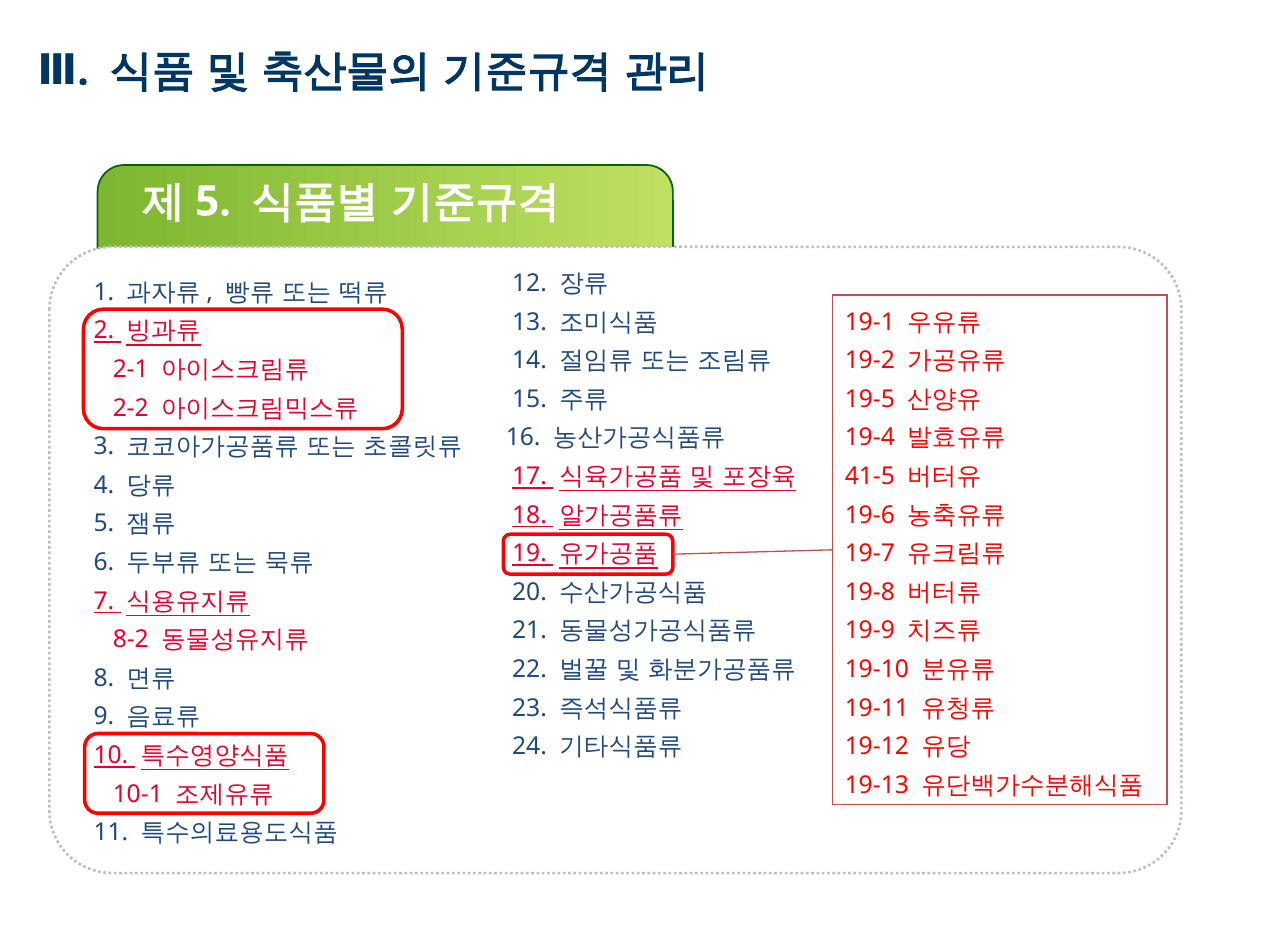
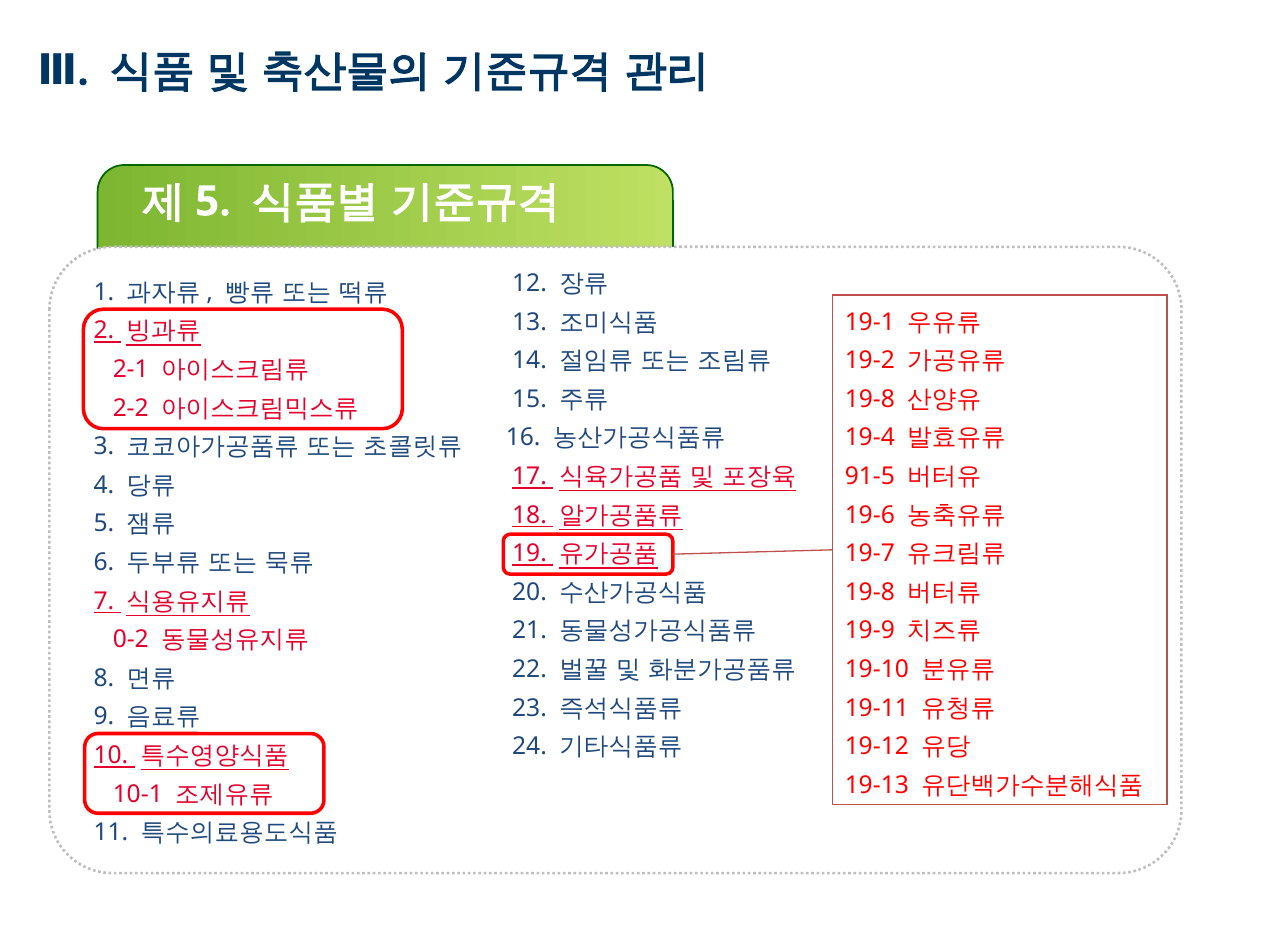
19-5: 19-5 -> 19-8 (870, 399)
41-5: 41-5 -> 91-5 (870, 477)
8-2: 8-2 -> 0-2 (131, 640)
